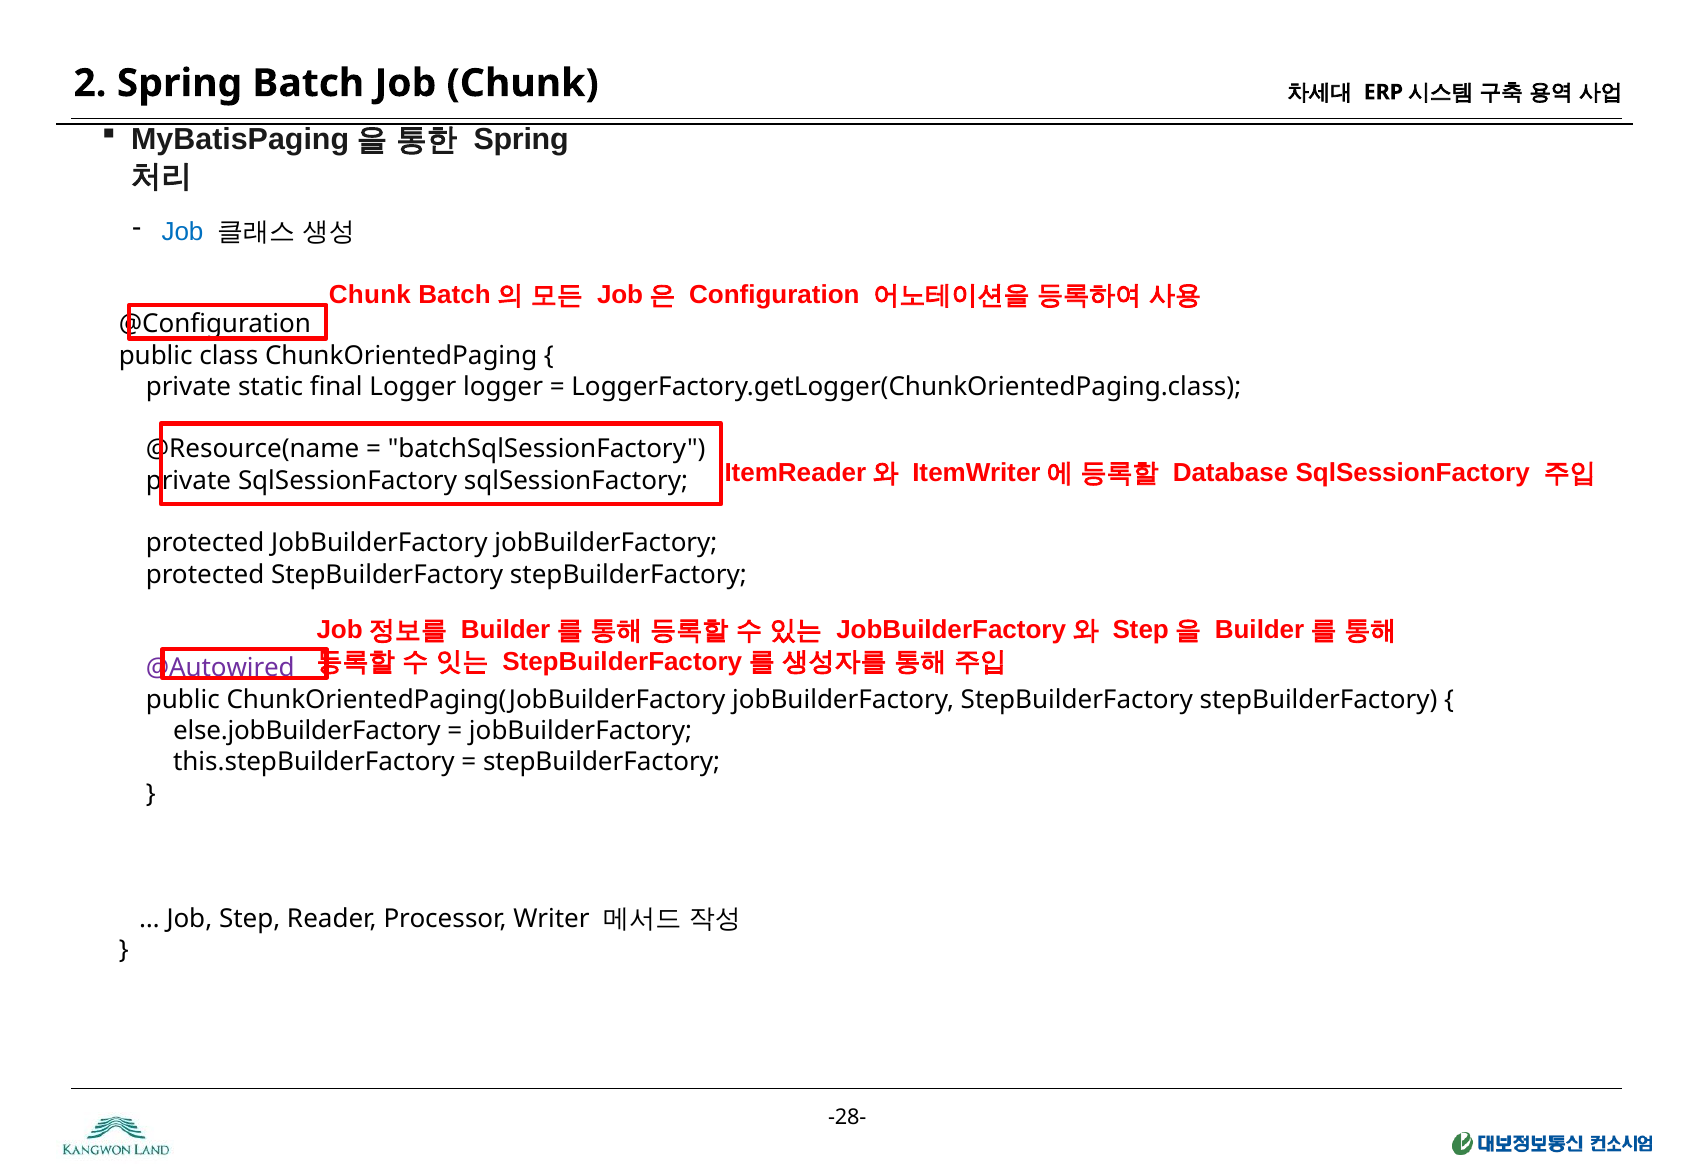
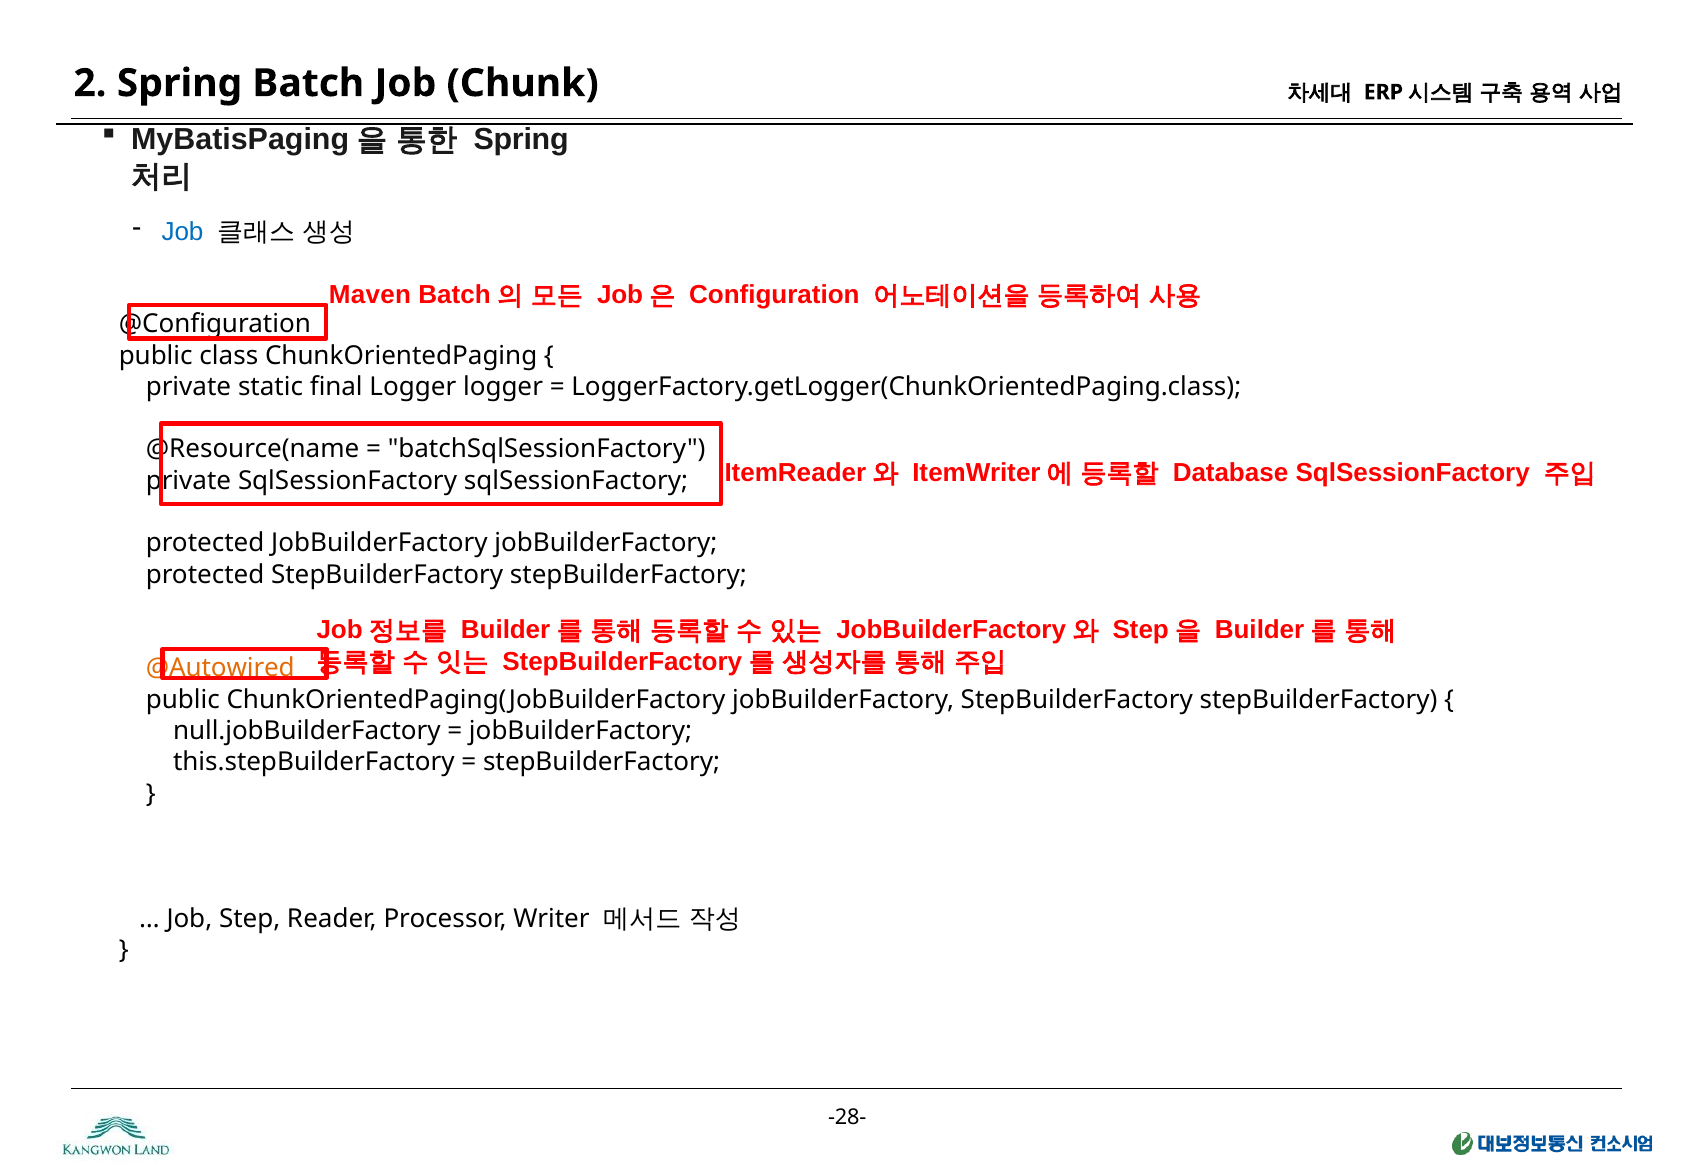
Chunk: Chunk -> Maven (370, 295)
@Autowired colour: purple -> orange (220, 668)
else.jobBuilderFactory: else.jobBuilderFactory -> null.jobBuilderFactory (307, 731)
